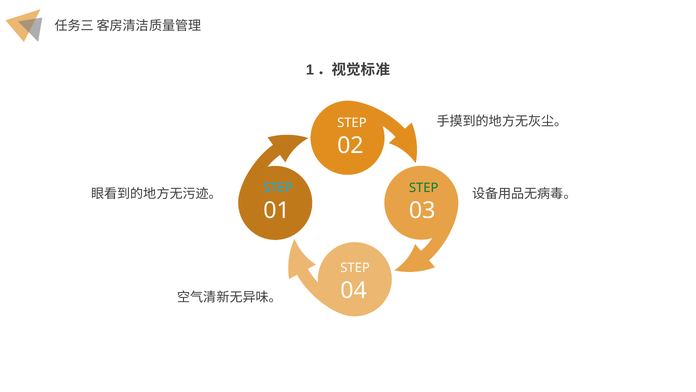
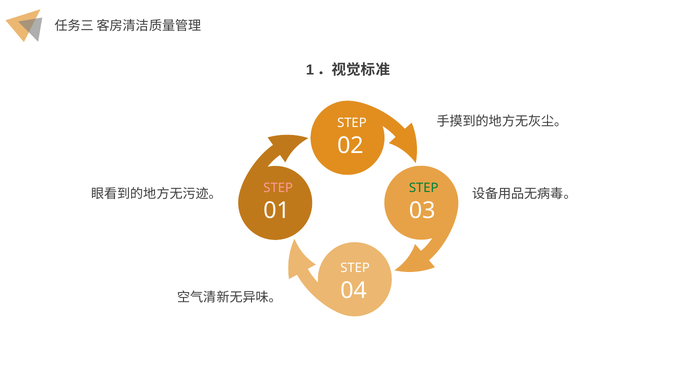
STEP colour: light blue -> pink (278, 188)
